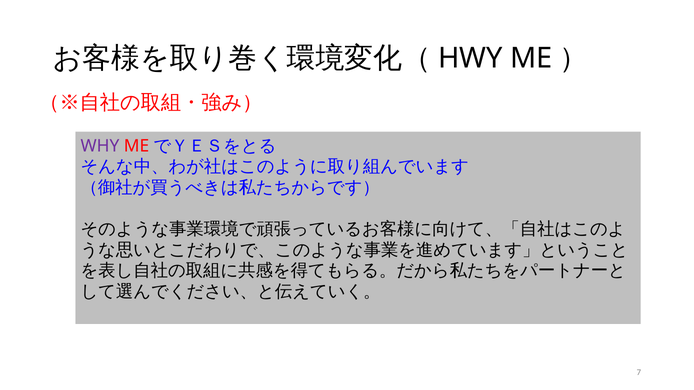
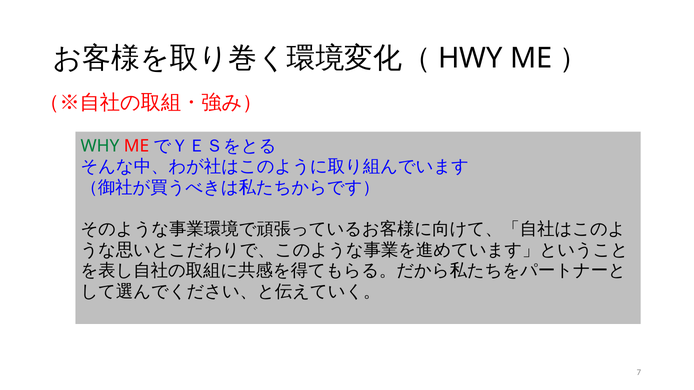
WHY colour: purple -> green (100, 146)
